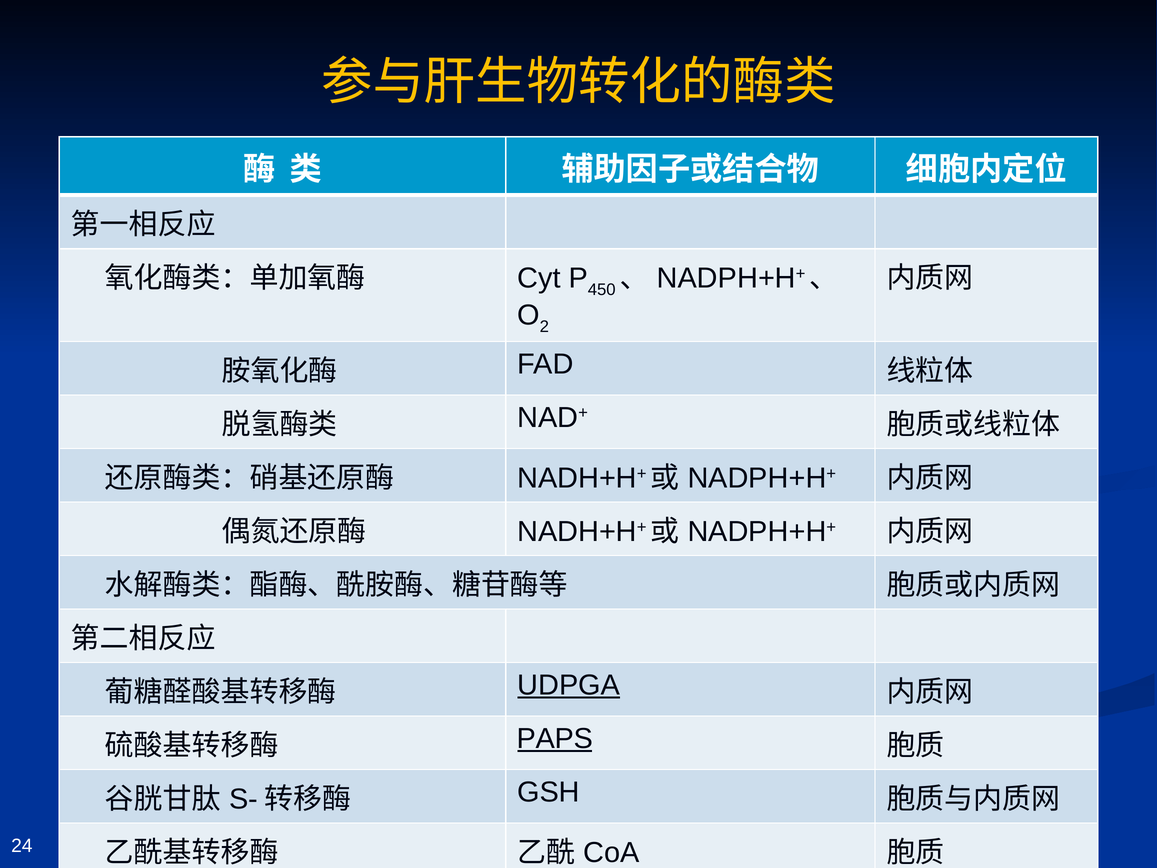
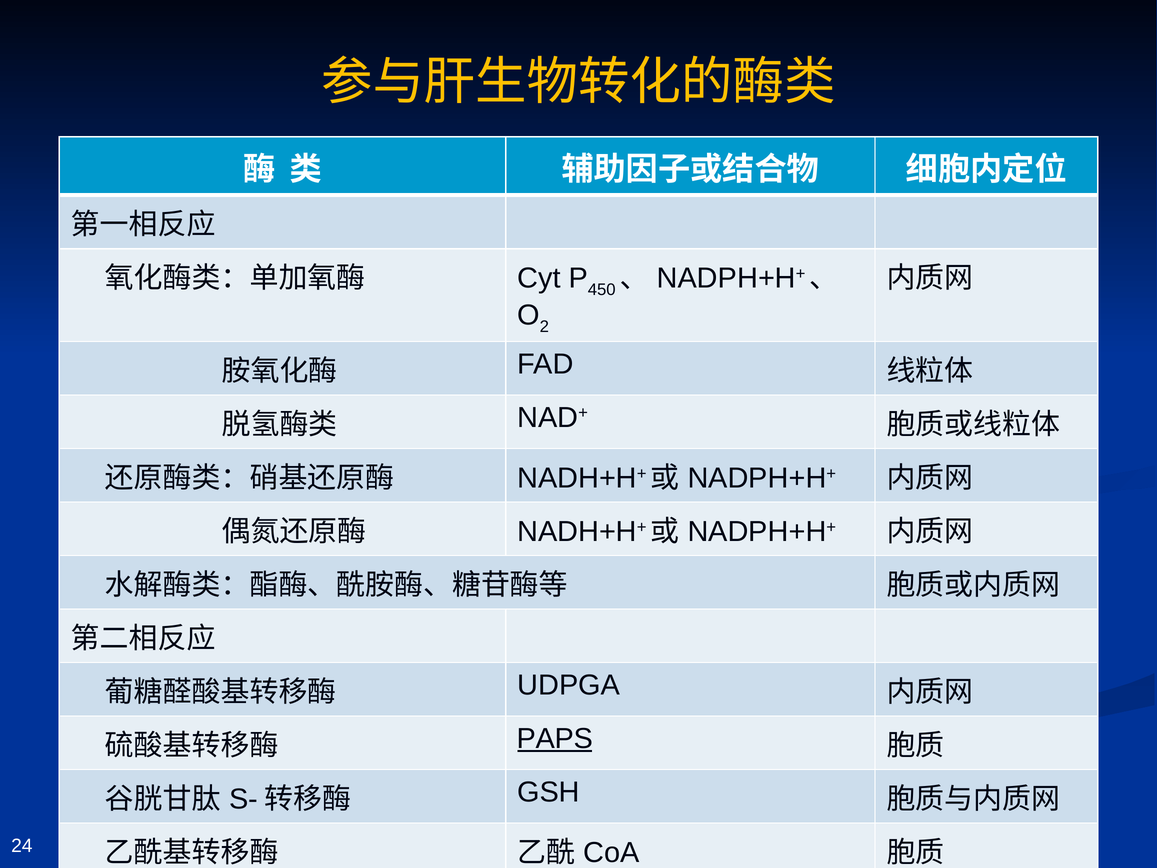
UDPGA underline: present -> none (569, 685)
